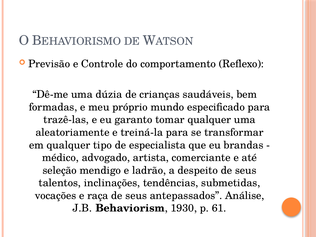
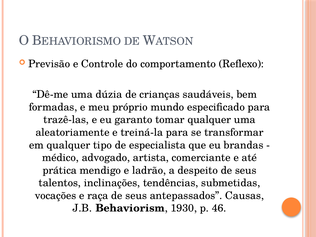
seleção: seleção -> prática (60, 170)
Análise: Análise -> Causas (245, 196)
61: 61 -> 46 (219, 208)
